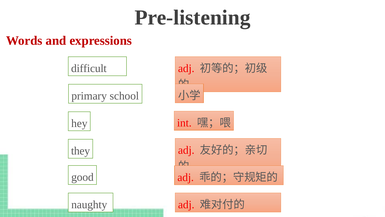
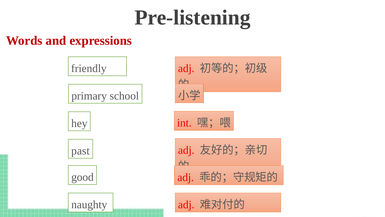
difficult: difficult -> friendly (89, 68)
they: they -> past (80, 151)
